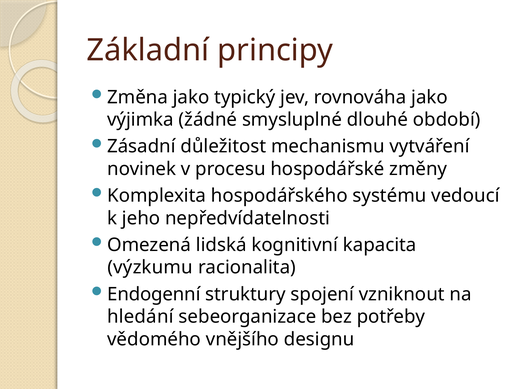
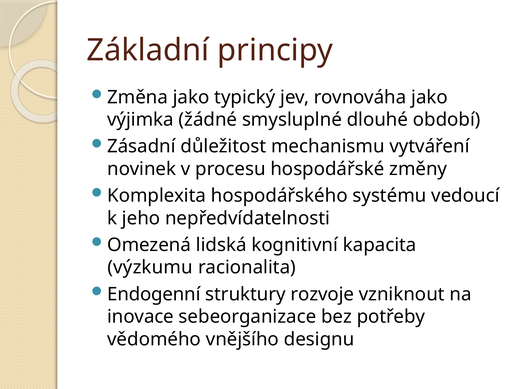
spojení: spojení -> rozvoje (322, 294)
hledání: hledání -> inovace (140, 316)
